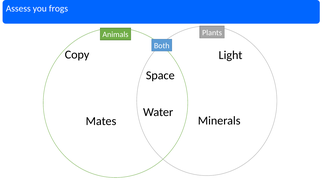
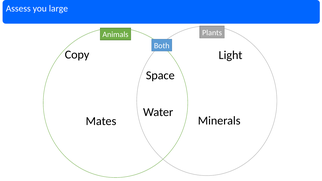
frogs: frogs -> large (58, 8)
